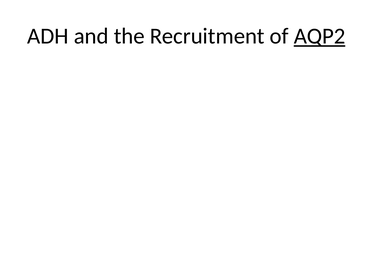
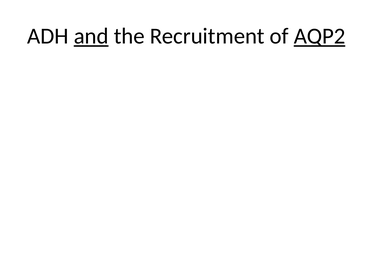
and underline: none -> present (91, 36)
